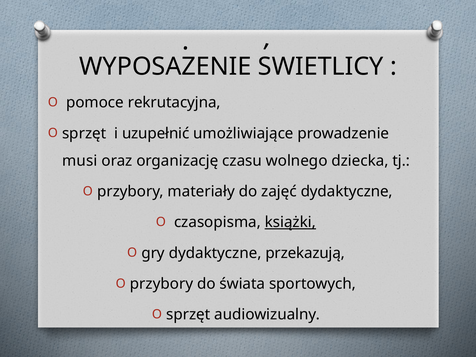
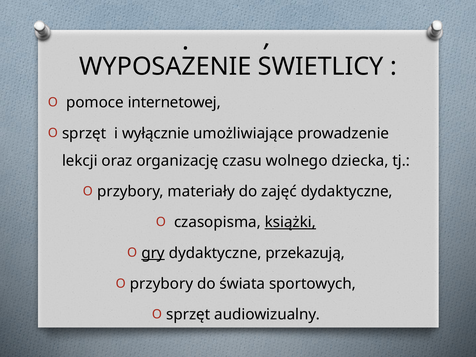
rekrutacyjna: rekrutacyjna -> internetowej (174, 103)
uzupełnić: uzupełnić -> wyłącznie (156, 133)
musi: musi -> lekcji (80, 161)
gry underline: none -> present (153, 253)
